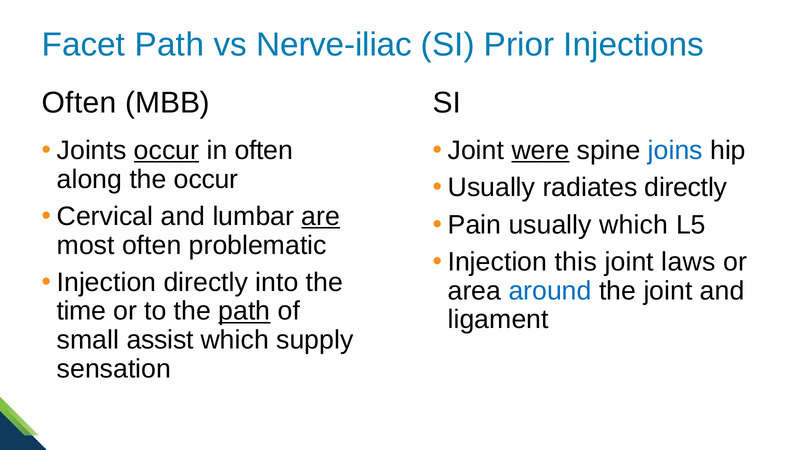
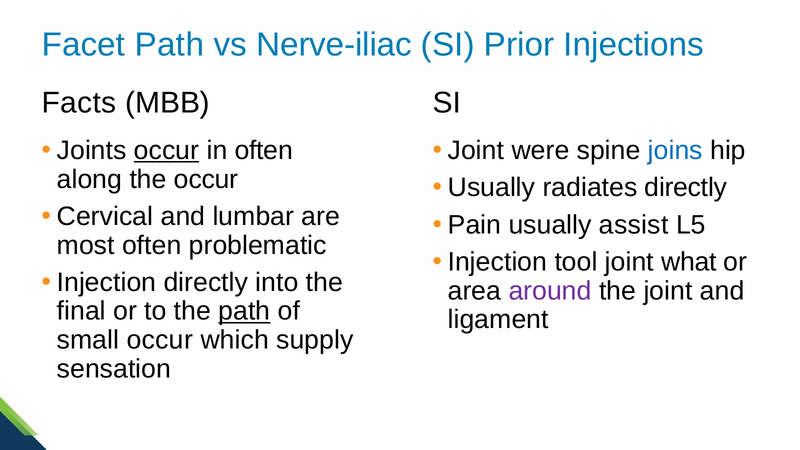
Often: Often -> Facts (79, 103)
were underline: present -> none (540, 150)
are underline: present -> none (321, 216)
usually which: which -> assist (634, 225)
this: this -> tool (576, 262)
laws: laws -> what (689, 262)
around colour: blue -> purple (550, 291)
time: time -> final (81, 311)
small assist: assist -> occur (160, 340)
